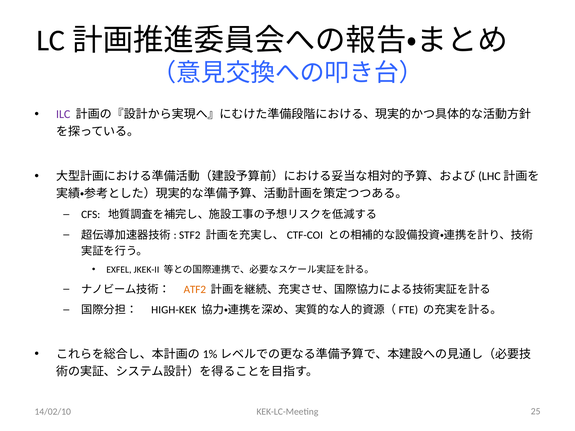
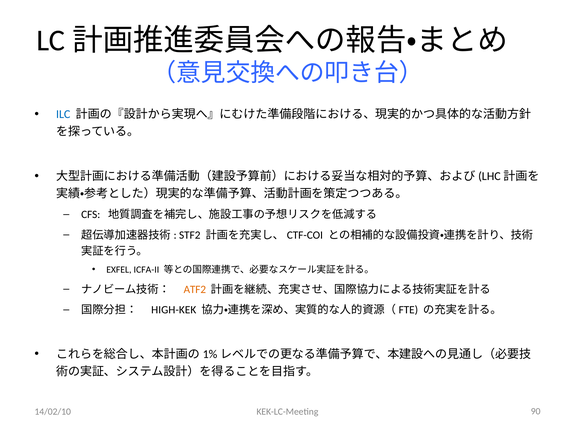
ILC colour: purple -> blue (63, 114)
JKEK-II: JKEK-II -> ICFA-II (146, 270)
25: 25 -> 90 (536, 412)
